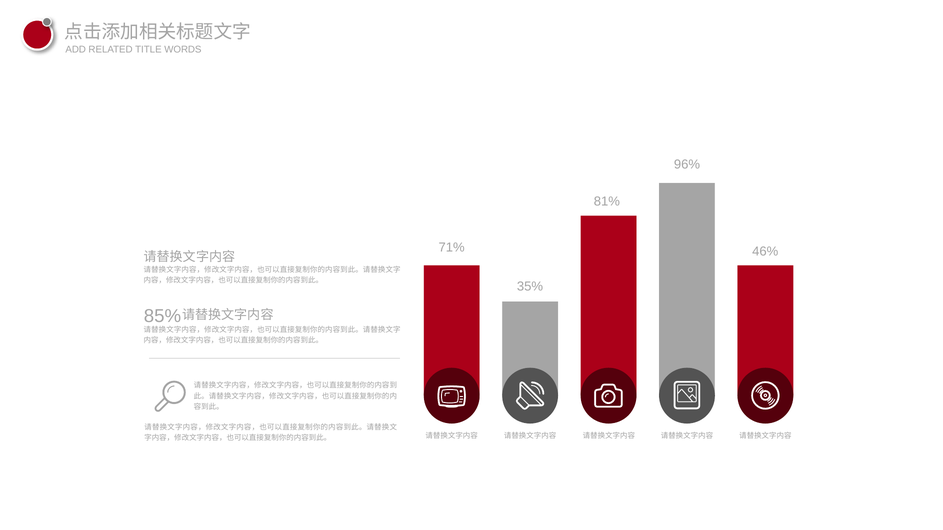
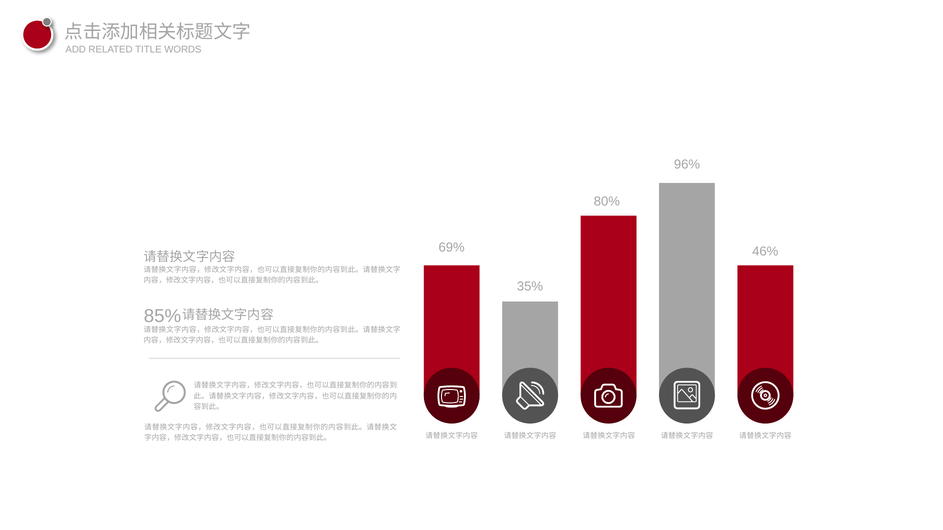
81%: 81% -> 80% (607, 202)
71%: 71% -> 69% (452, 247)
